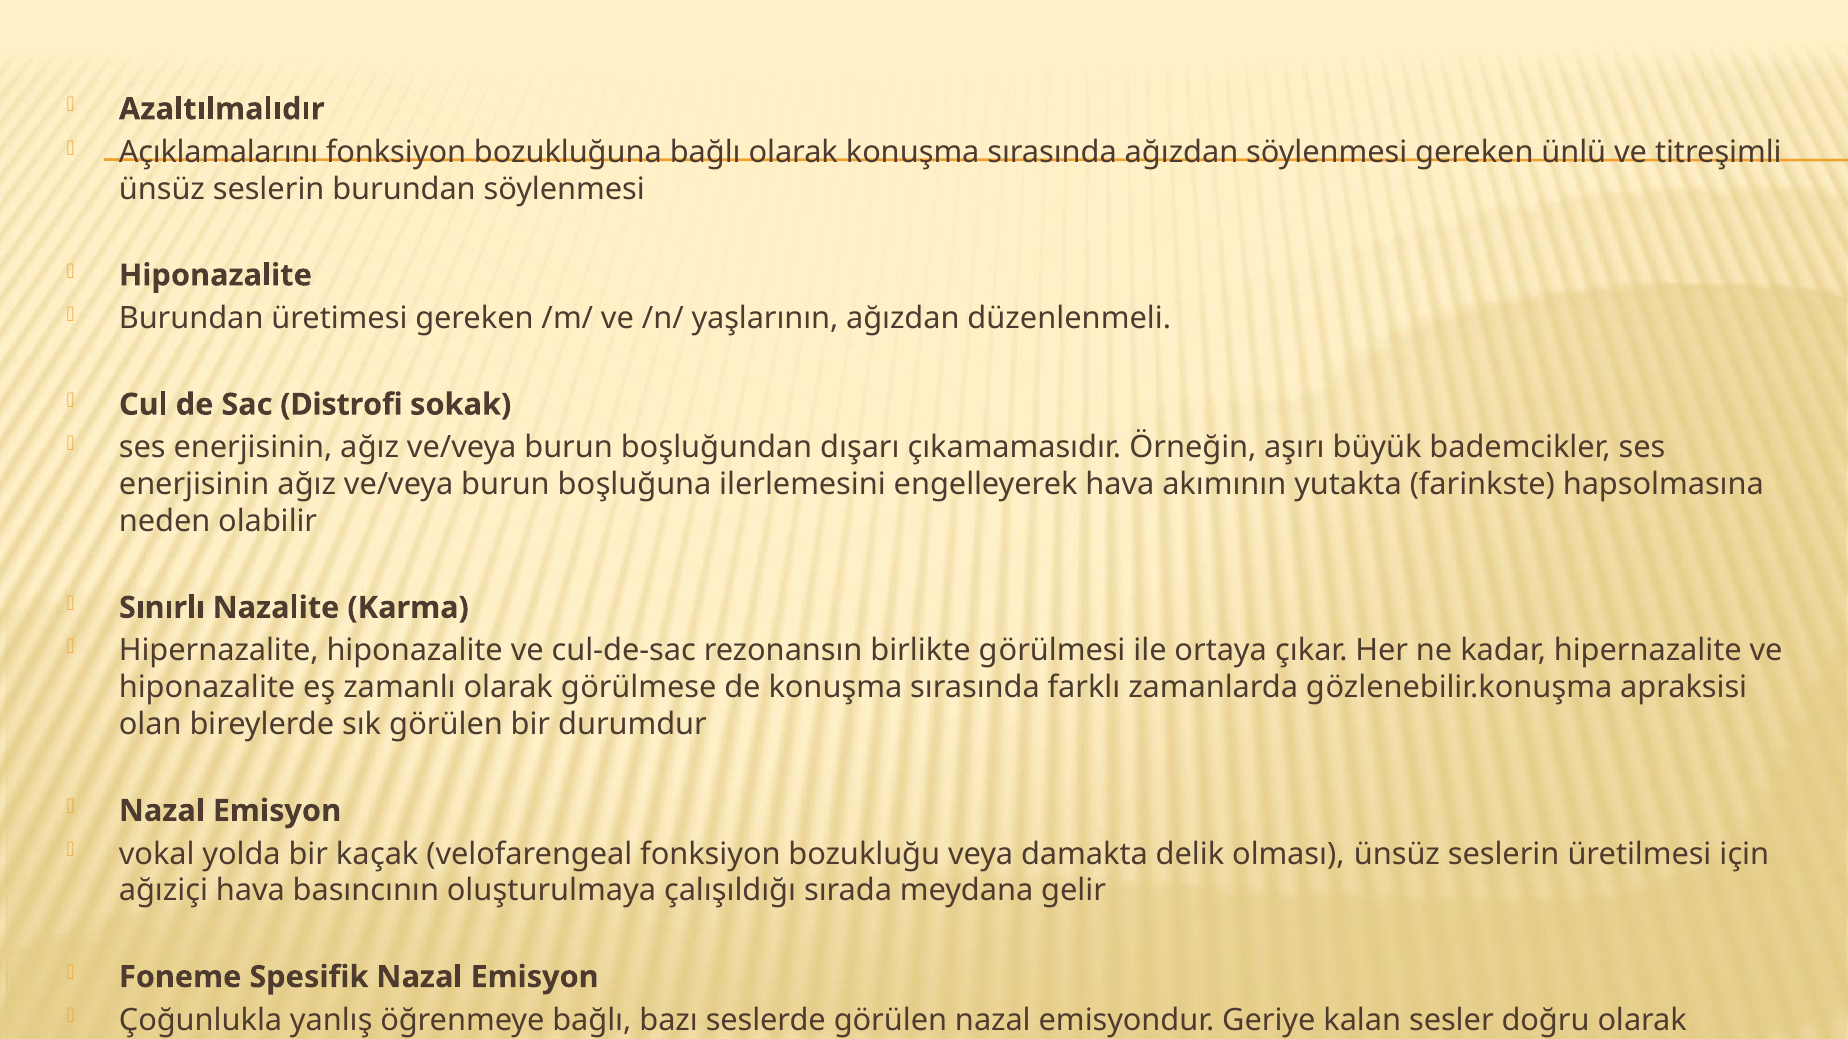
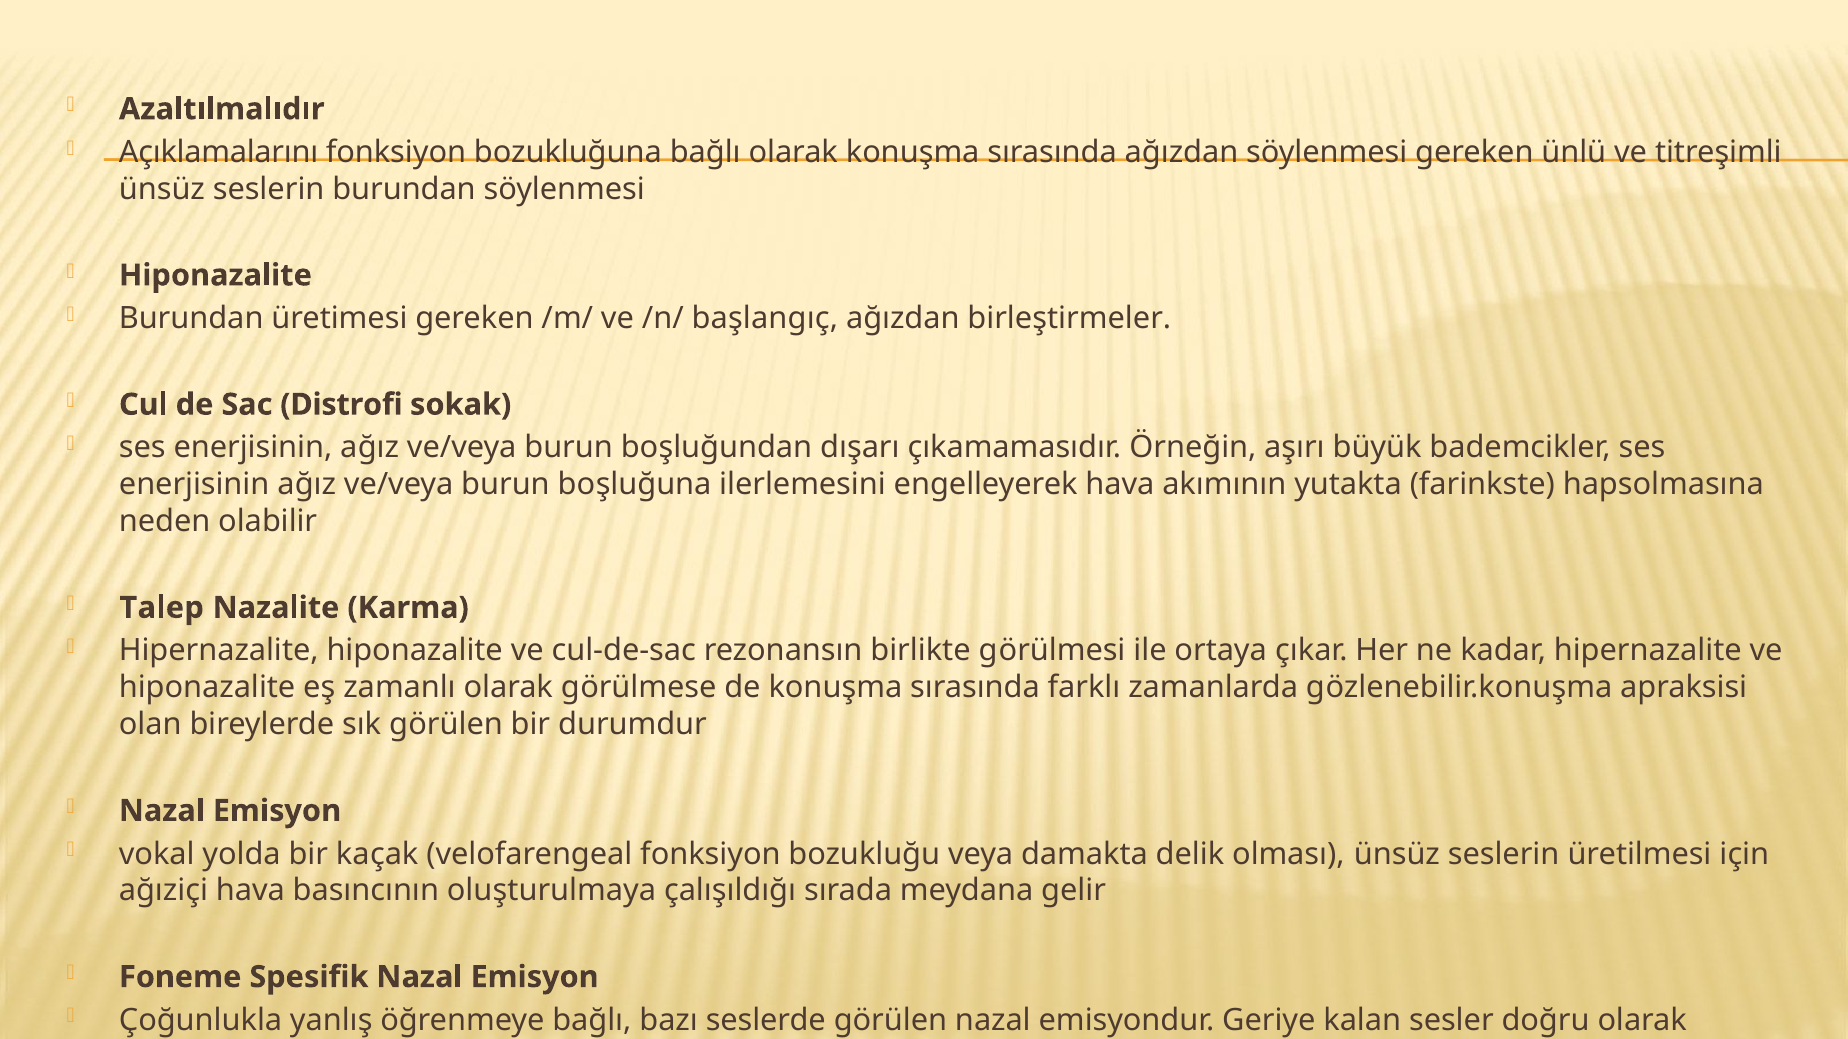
yaşlarının: yaşlarının -> başlangıç (765, 319)
düzenlenmeli: düzenlenmeli -> birleştirmeler (1069, 319)
Sınırlı: Sınırlı -> Talep (162, 608)
